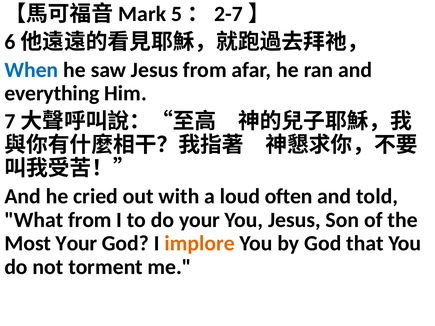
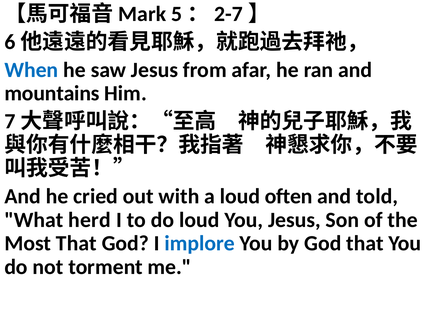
everything: everything -> mountains (52, 94)
What from: from -> herd (90, 220)
do your: your -> loud (199, 220)
Most Your: Your -> That (76, 244)
implore colour: orange -> blue (200, 244)
